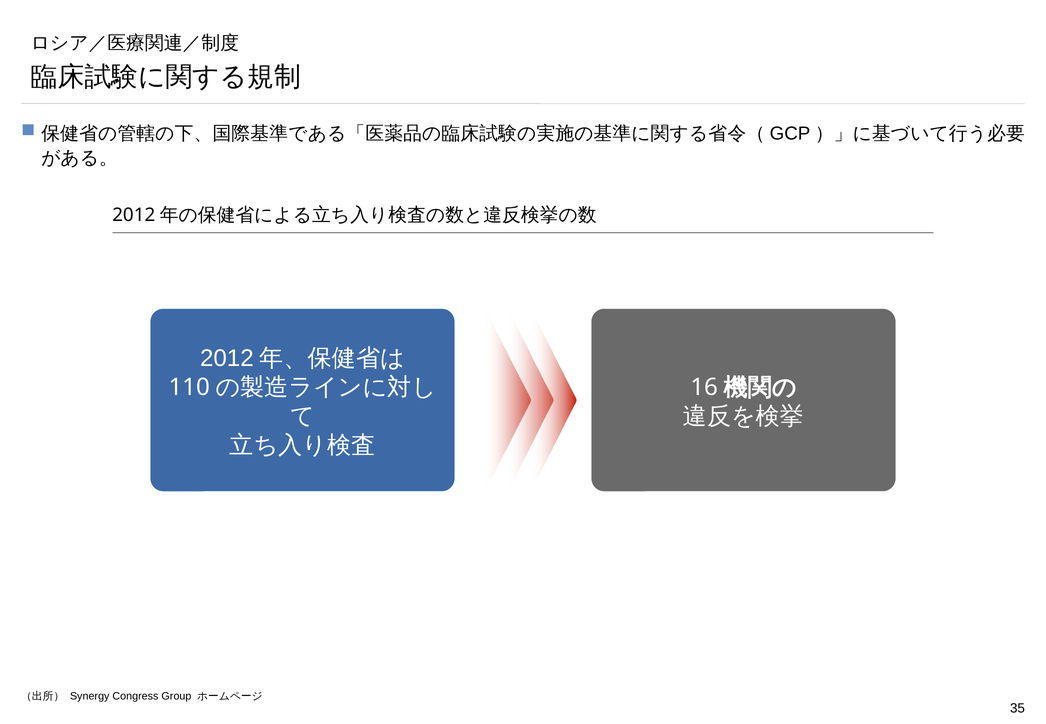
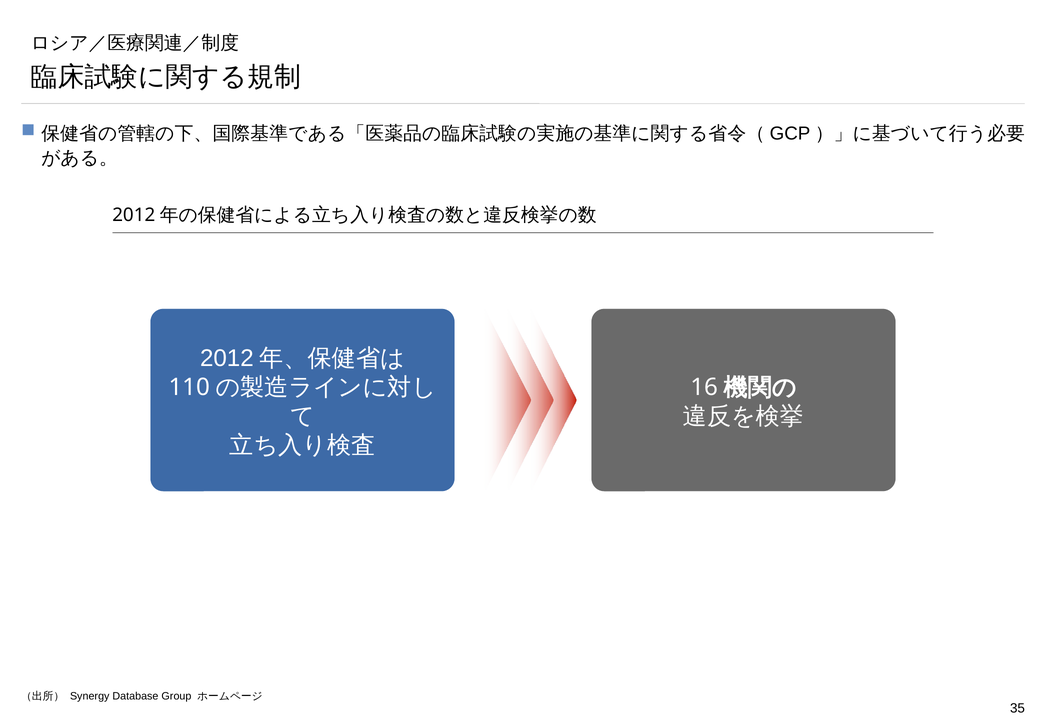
Congress: Congress -> Database (135, 696)
